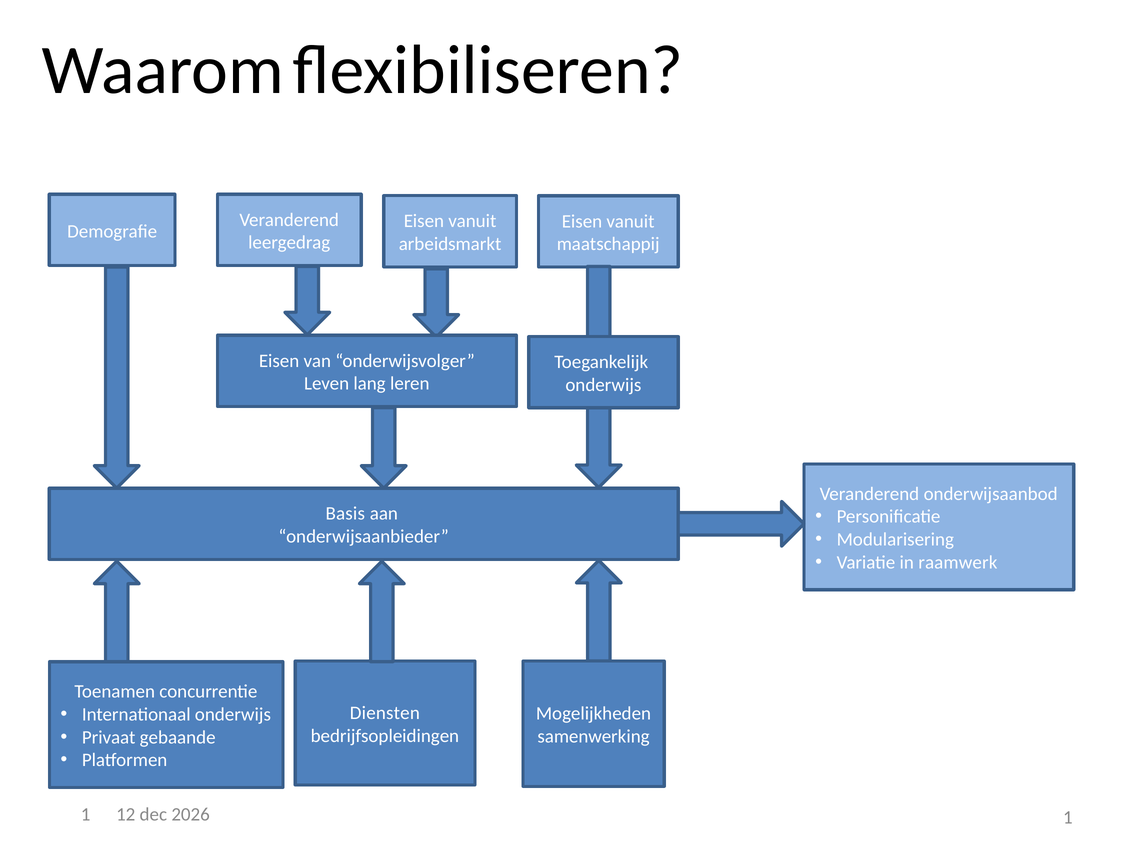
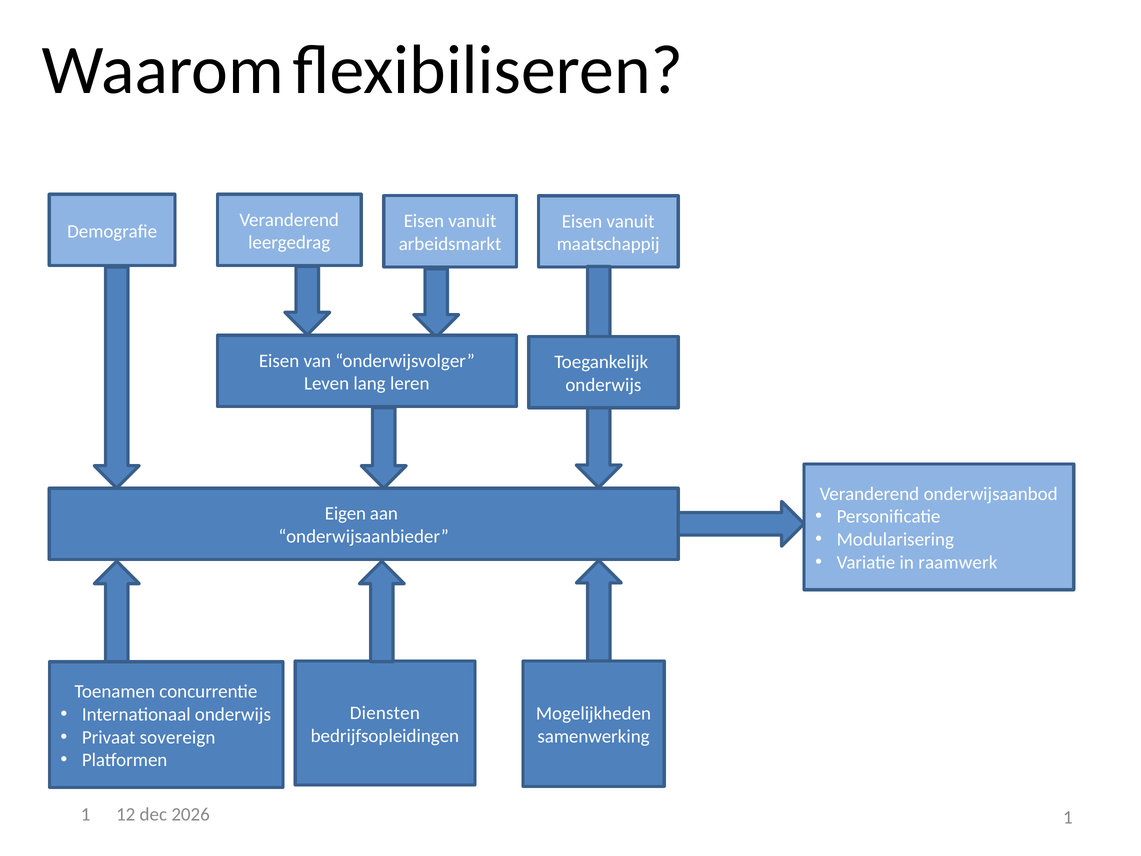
Basis: Basis -> Eigen (345, 514)
gebaande: gebaande -> sovereign (178, 737)
